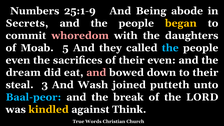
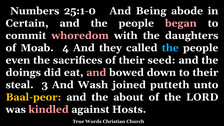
25:1-9: 25:1-9 -> 25:1-0 (80, 11)
Secrets: Secrets -> Certain (27, 23)
began colour: yellow -> pink (181, 23)
5: 5 -> 4 (66, 48)
their even: even -> seed (161, 60)
dream: dream -> doings (23, 72)
Baal-peor colour: light blue -> yellow (33, 97)
break: break -> about (128, 97)
kindled colour: yellow -> pink (49, 109)
Think: Think -> Hosts (129, 109)
